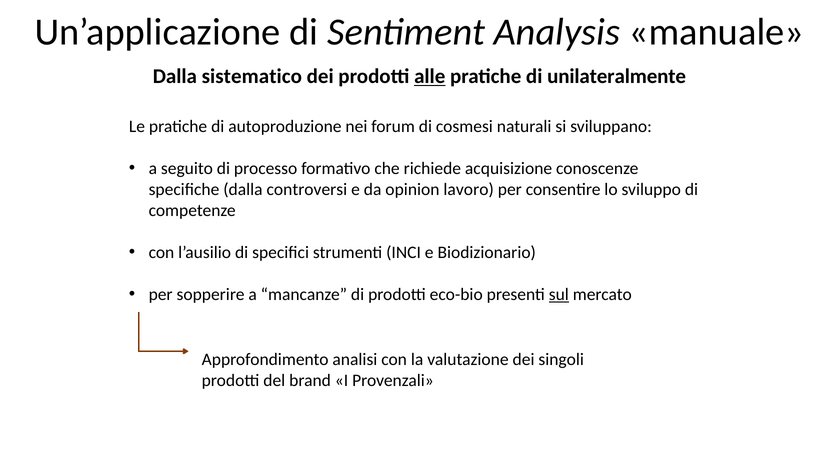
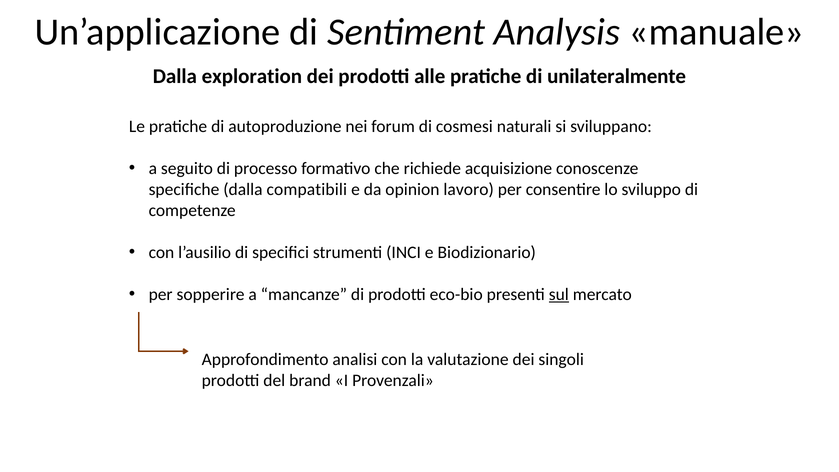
sistematico: sistematico -> exploration (252, 76)
alle underline: present -> none (430, 76)
controversi: controversi -> compatibili (307, 189)
